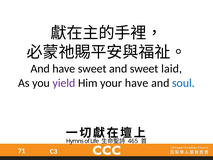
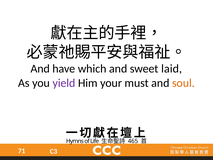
have sweet: sweet -> which (92, 69)
your have: have -> must (137, 83)
soul colour: blue -> orange (183, 83)
